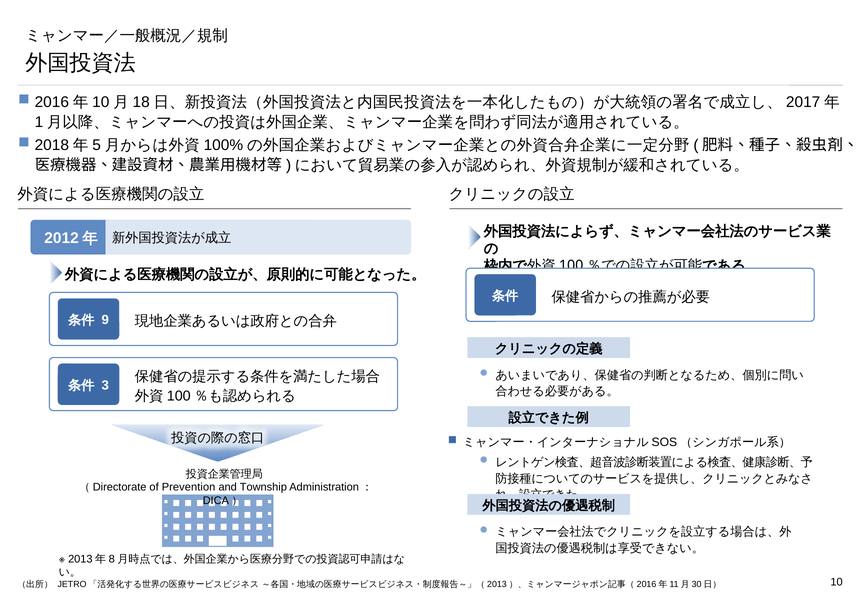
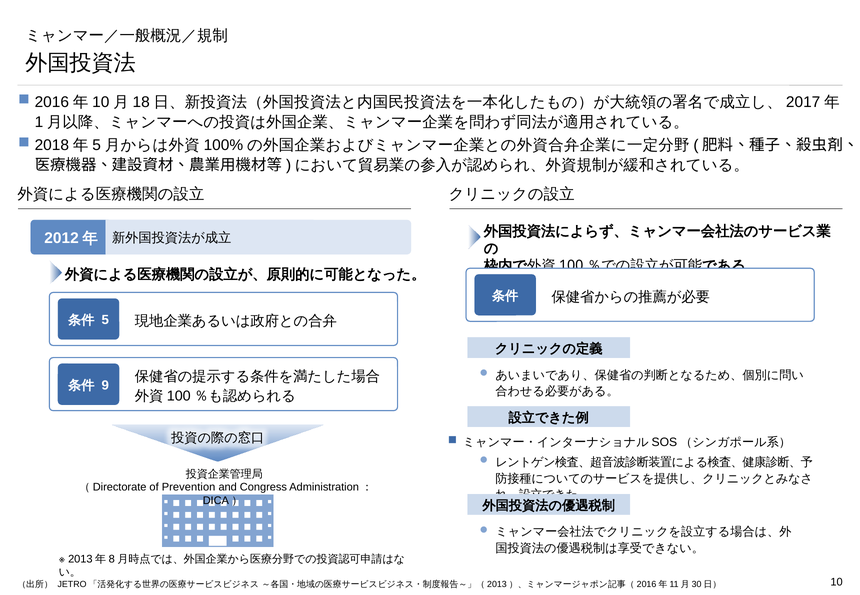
9: 9 -> 5 (105, 320)
3: 3 -> 9 (105, 385)
Township: Township -> Congress (263, 487)
